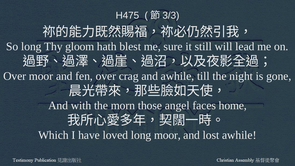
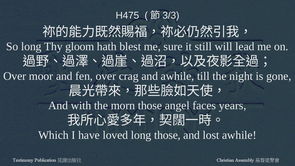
home: home -> years (233, 106)
long moor: moor -> those (167, 135)
